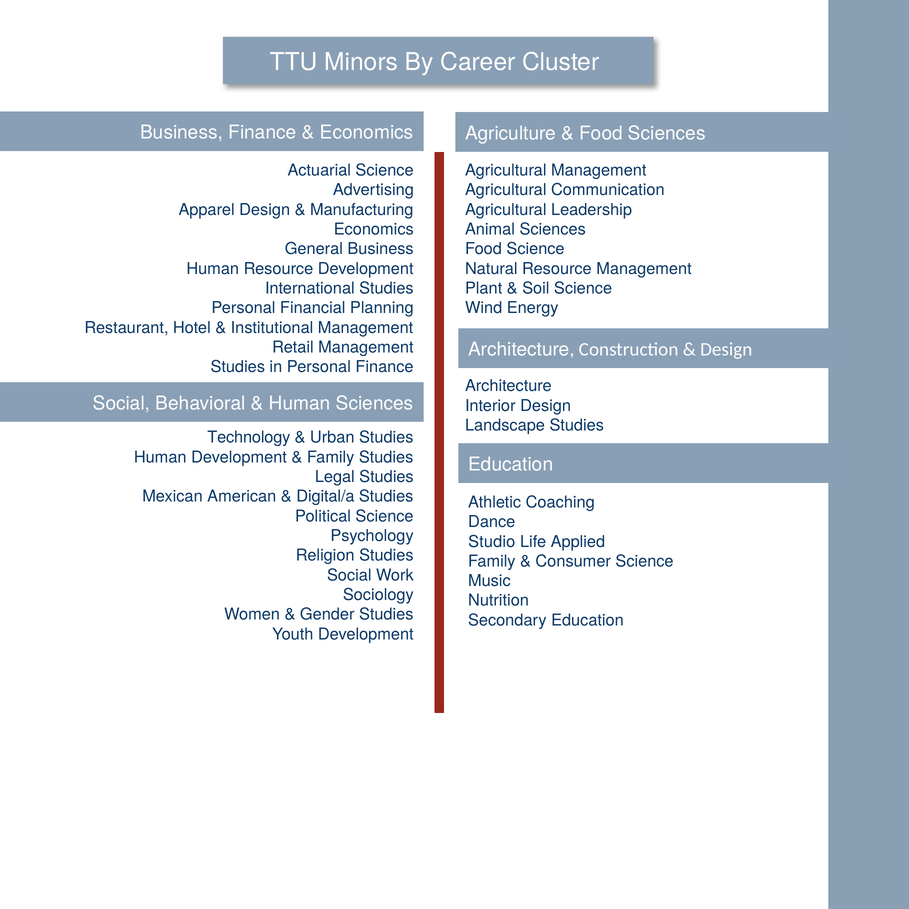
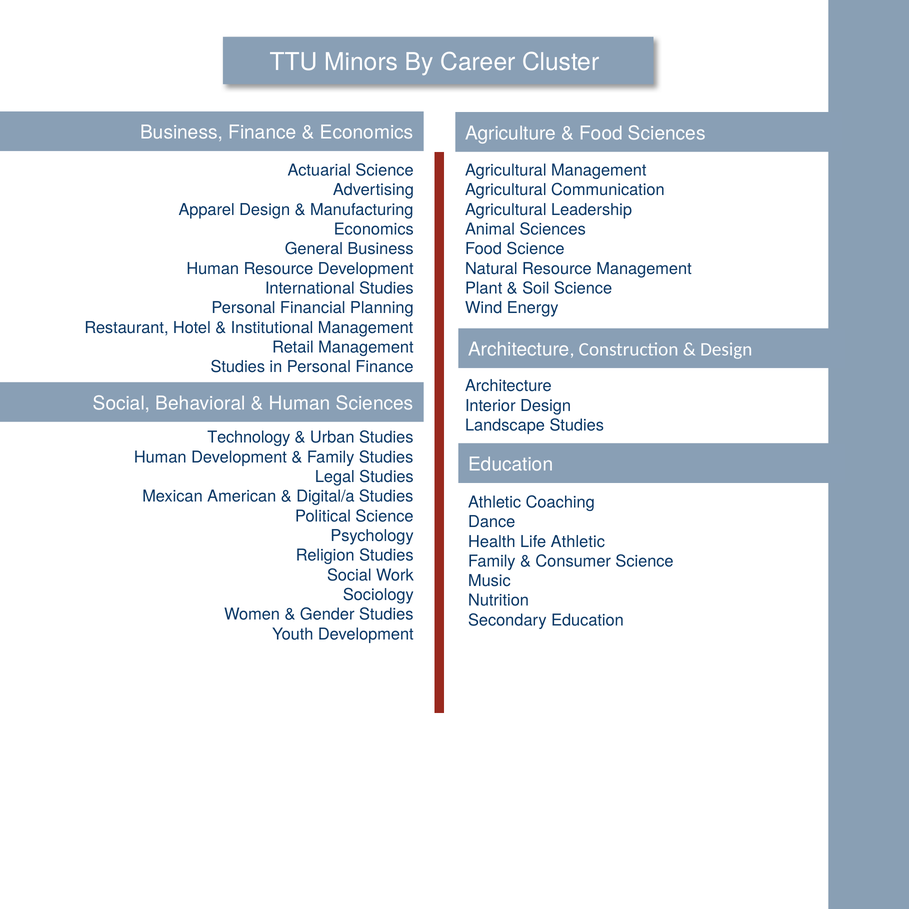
Studio: Studio -> Health (492, 542)
Life Applied: Applied -> Athletic (578, 542)
